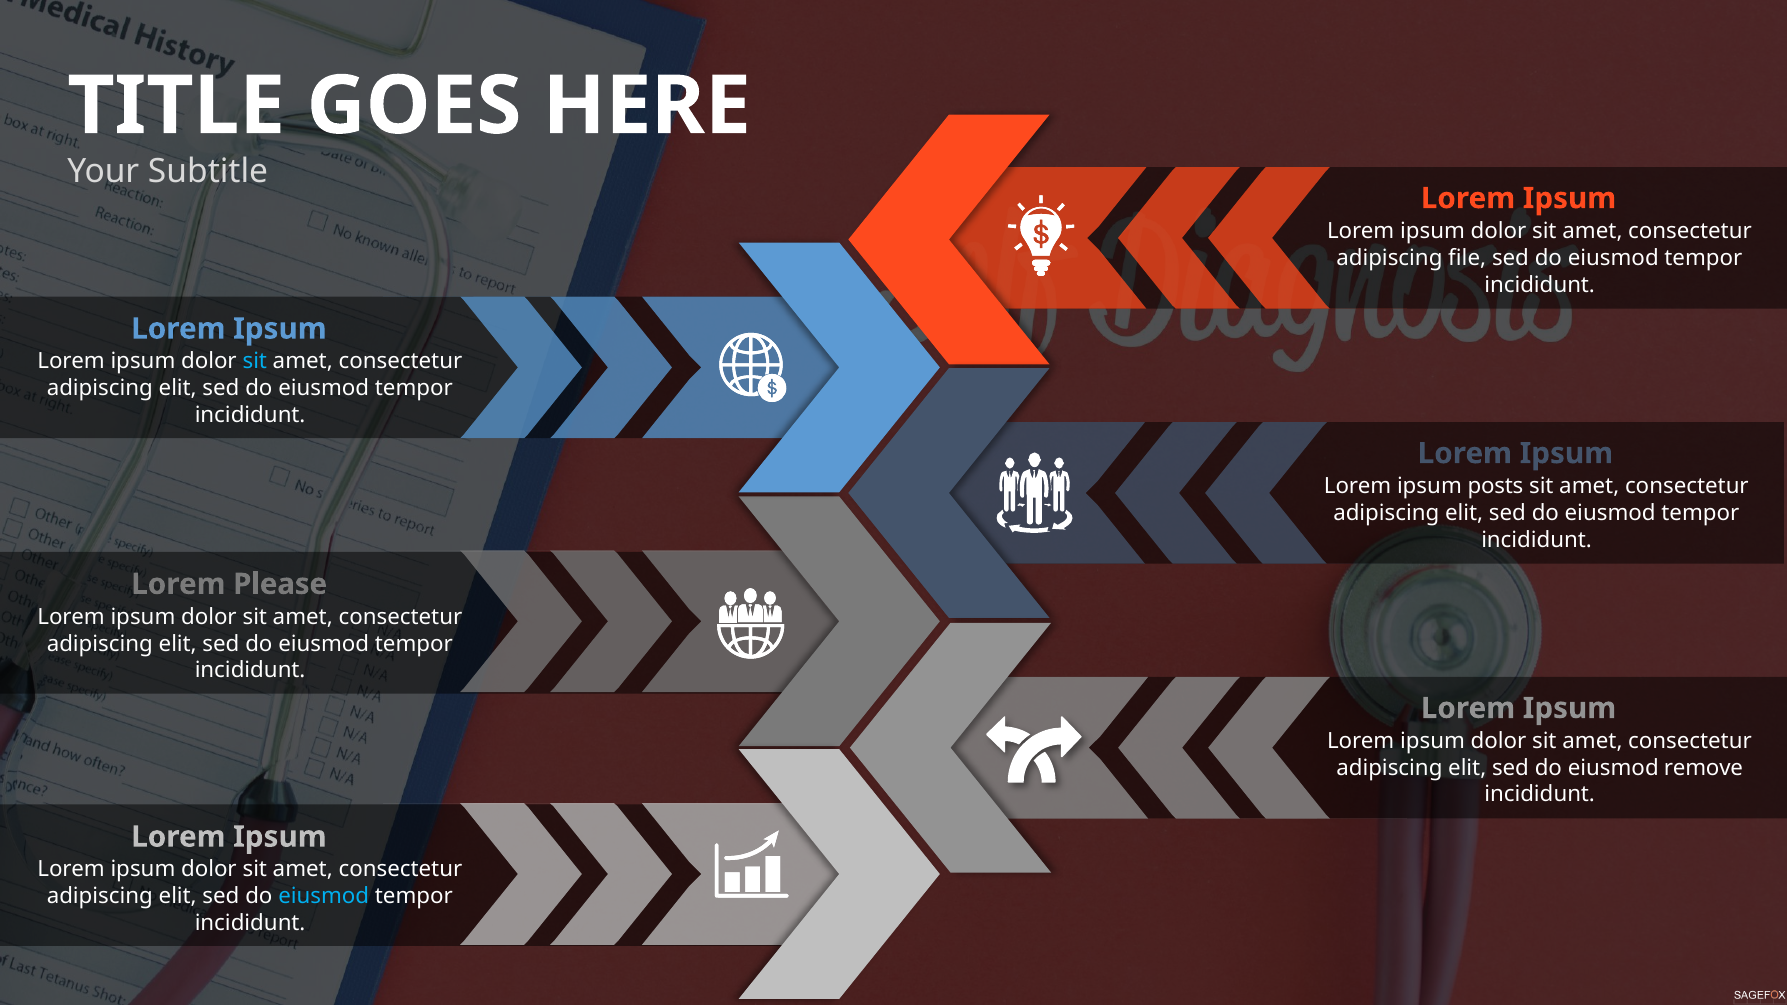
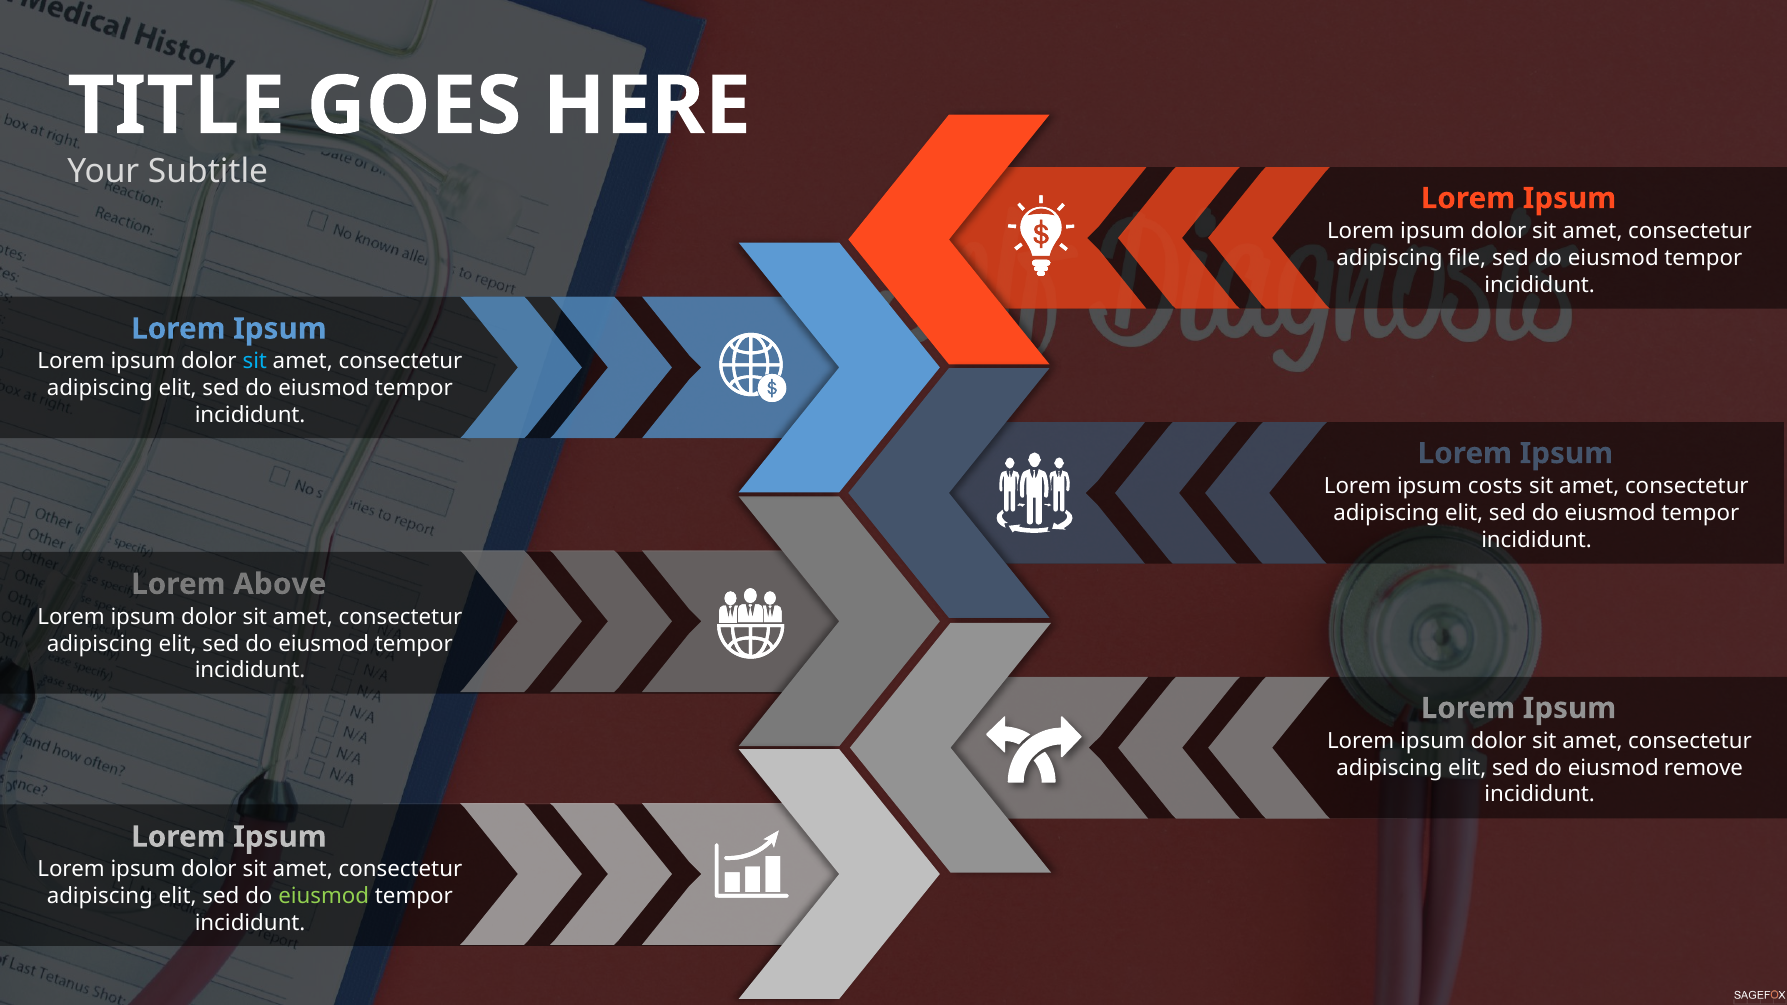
posts: posts -> costs (1495, 486)
Please: Please -> Above (280, 584)
eiusmod colour: light blue -> light green (324, 897)
